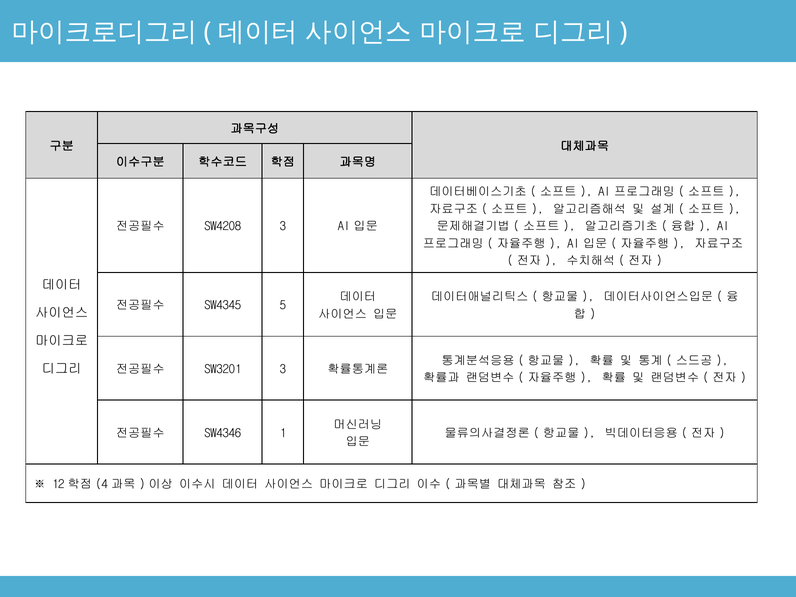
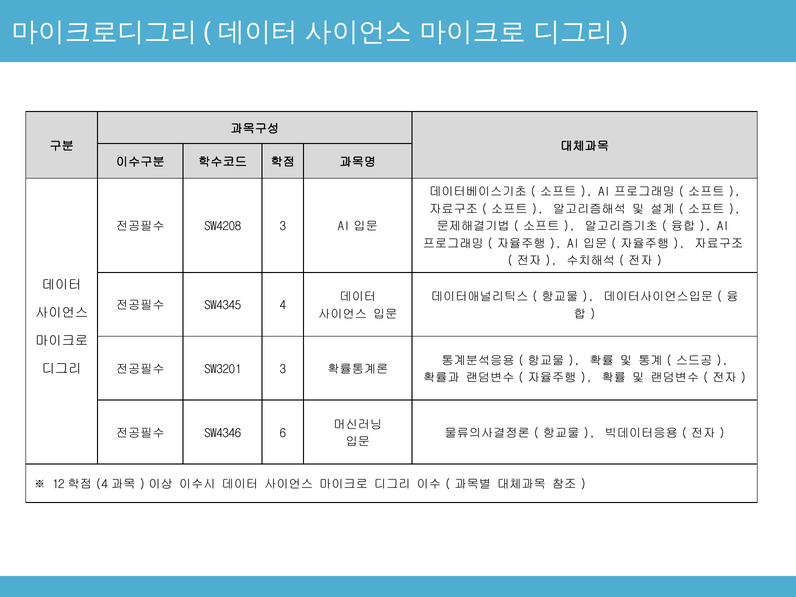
SW4345 5: 5 -> 4 (283, 305)
1: 1 -> 6 (283, 433)
